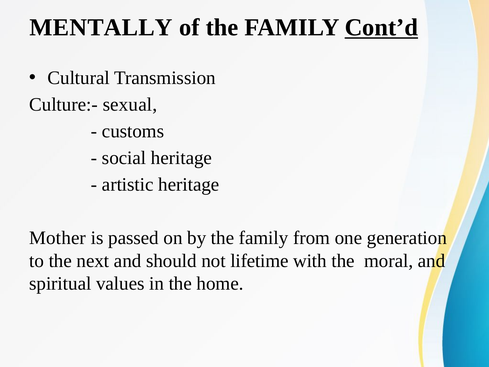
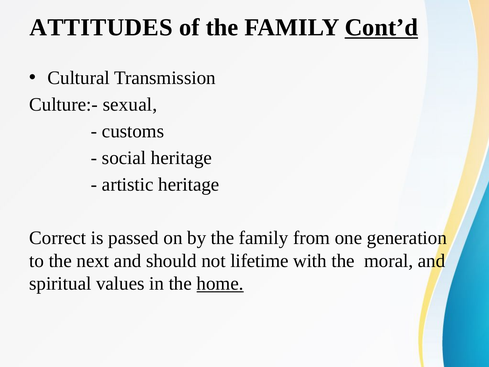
MENTALLY: MENTALLY -> ATTITUDES (101, 27)
Mother: Mother -> Correct (58, 238)
home underline: none -> present (220, 284)
